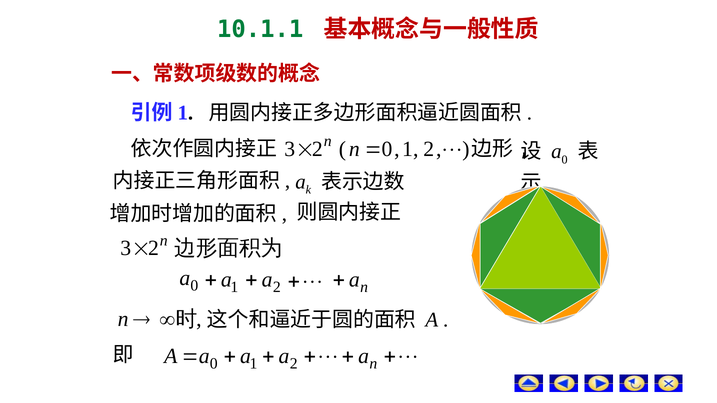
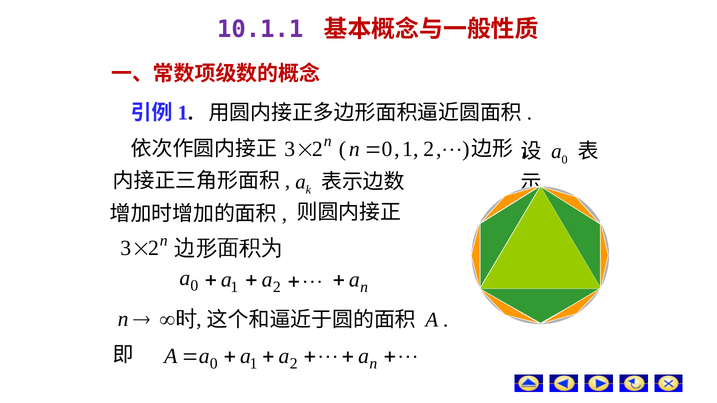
10.1.1 colour: green -> purple (260, 29)
